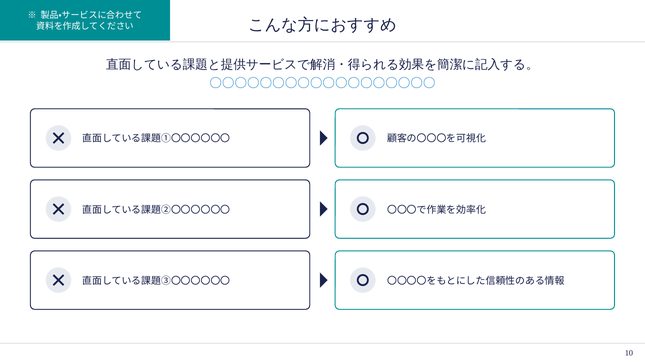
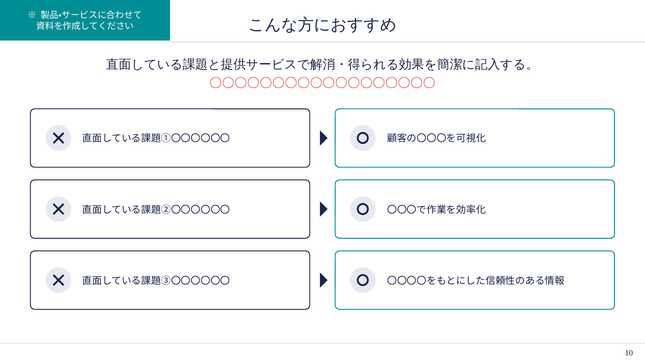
〇〇〇〇〇〇〇〇〇〇〇〇〇〇〇〇〇〇 colour: blue -> red (322, 83)
